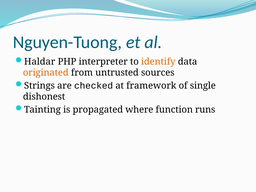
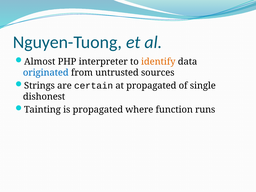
Haldar: Haldar -> Almost (40, 62)
originated colour: orange -> blue (46, 73)
checked: checked -> certain (94, 86)
at framework: framework -> propagated (151, 86)
